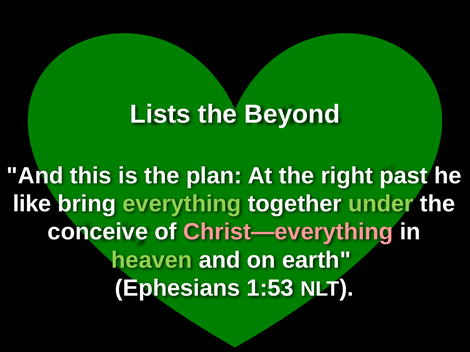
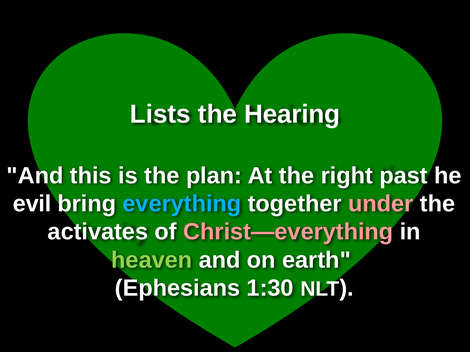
Beyond: Beyond -> Hearing (292, 114)
like: like -> evil (32, 204)
everything colour: light green -> light blue (182, 204)
under colour: light green -> pink (381, 204)
conceive: conceive -> activates (98, 232)
1:53: 1:53 -> 1:30 (270, 289)
